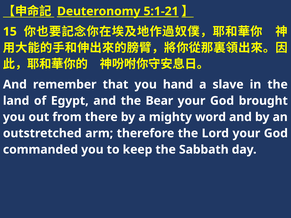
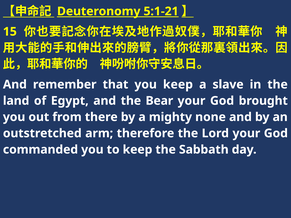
you hand: hand -> keep (178, 85)
word: word -> none (211, 117)
